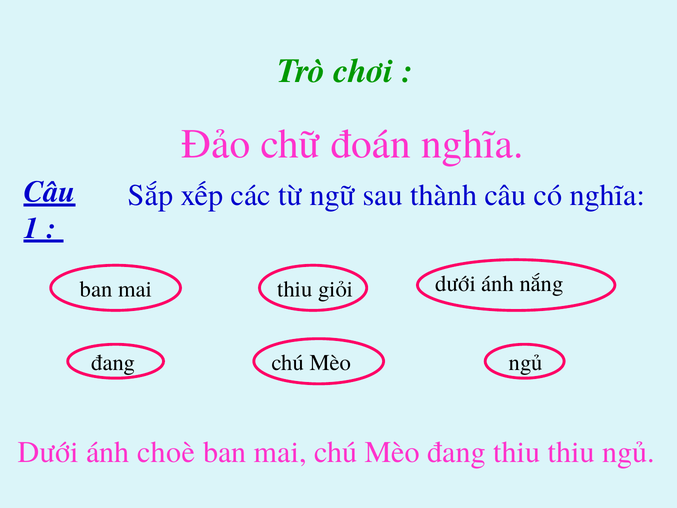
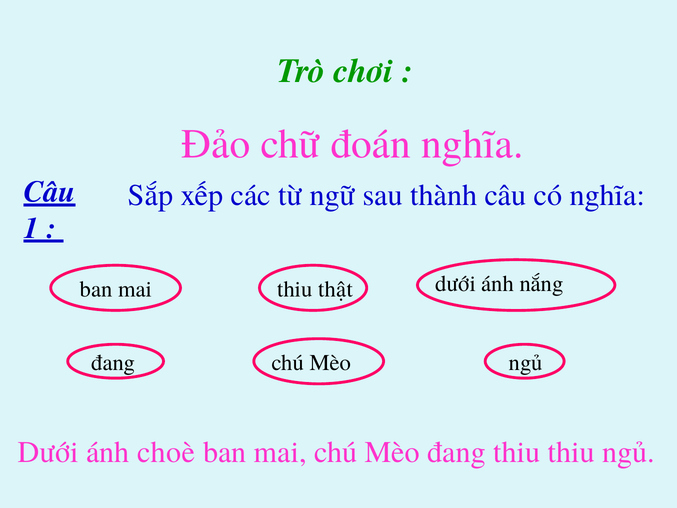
giỏi: giỏi -> thật (336, 289)
